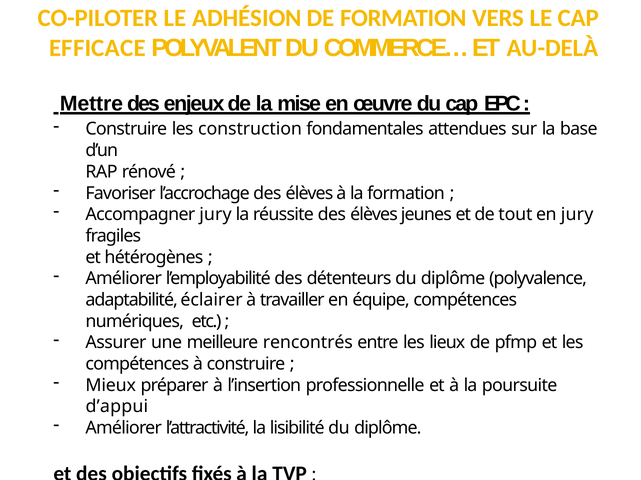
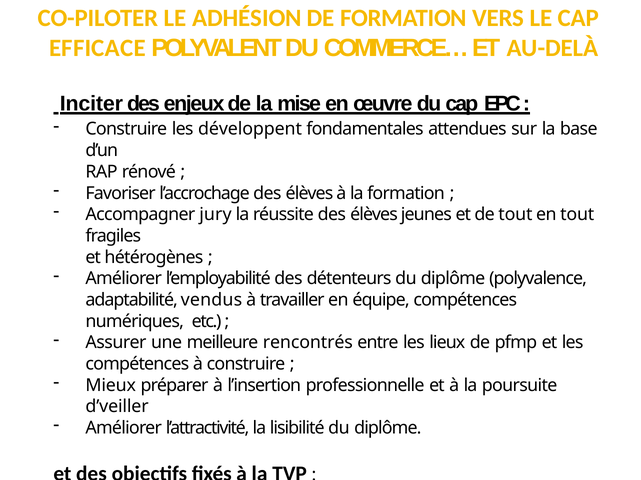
Mettre: Mettre -> Inciter (91, 104)
construction: construction -> développent (250, 129)
en jury: jury -> tout (577, 215)
éclairer: éclairer -> vendus (211, 300)
d’appui: d’appui -> d’veiller (117, 407)
